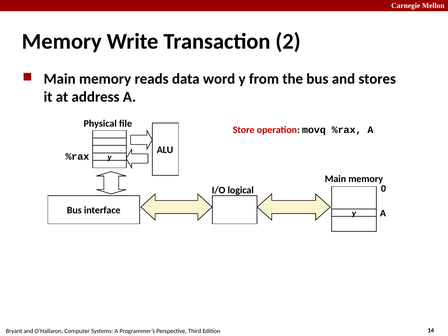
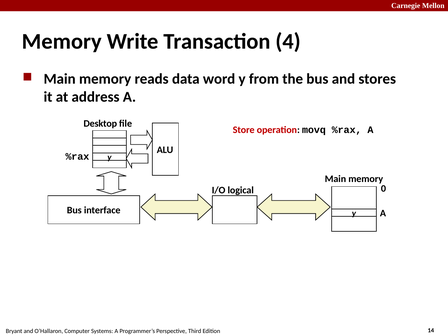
2: 2 -> 4 (288, 42)
Physical: Physical -> Desktop (100, 124)
